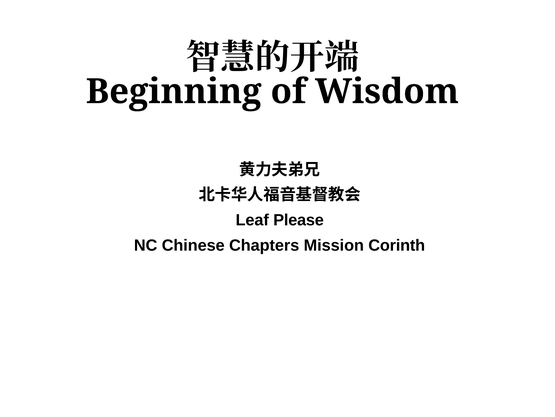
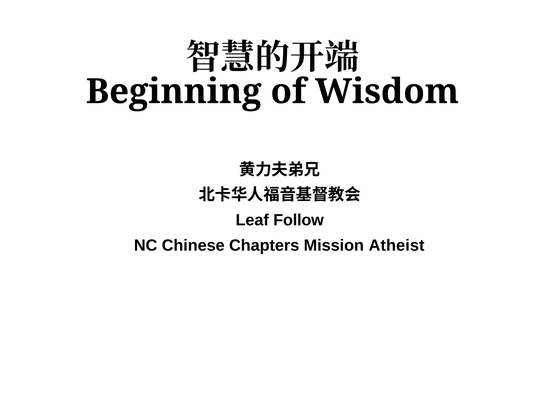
Please: Please -> Follow (299, 220)
Corinth: Corinth -> Atheist (397, 245)
